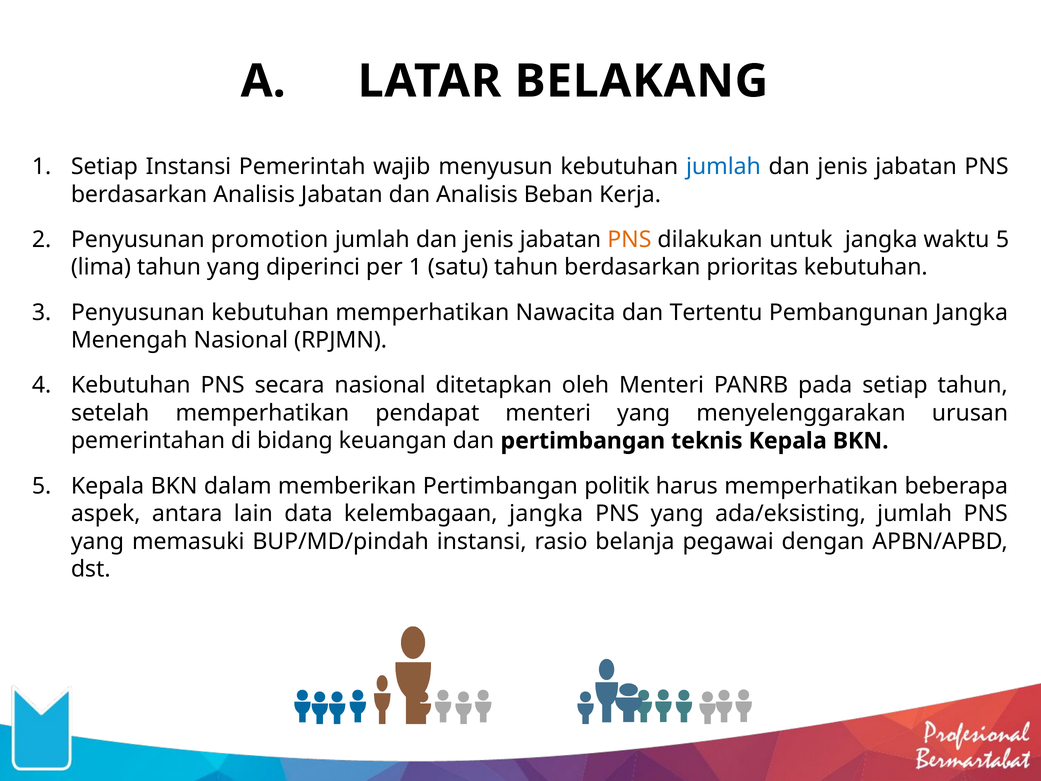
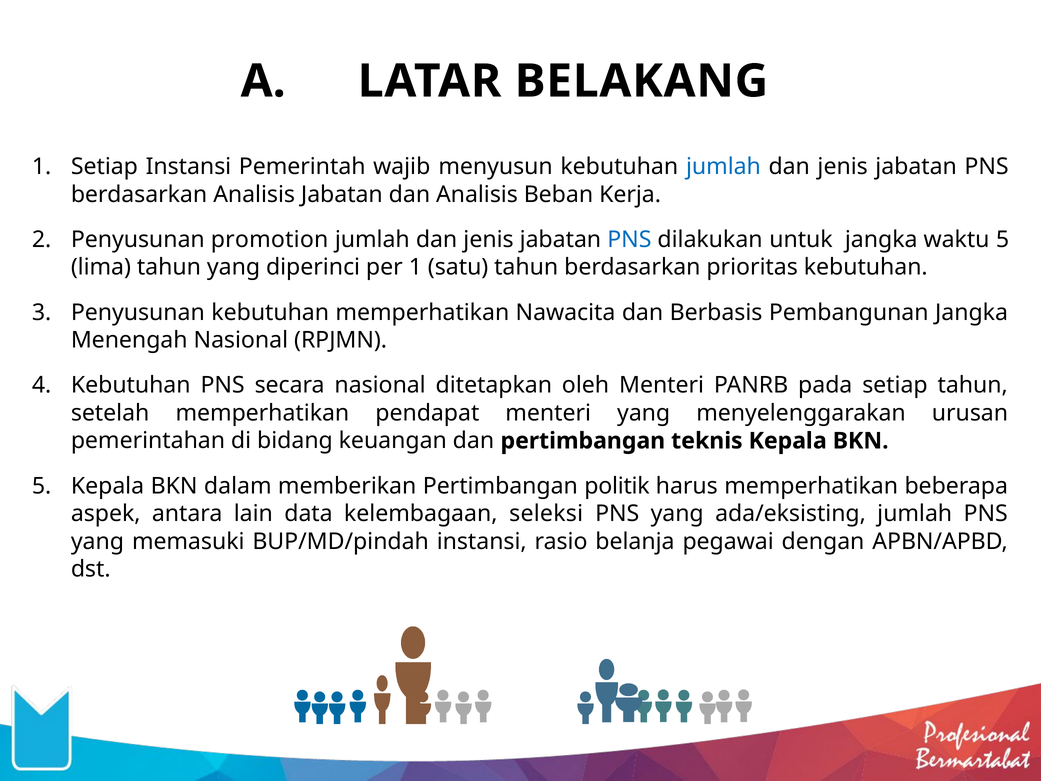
PNS colour: orange -> blue (629, 239)
Tertentu: Tertentu -> Berbasis (716, 312)
kelembagaan jangka: jangka -> seleksi (546, 514)
